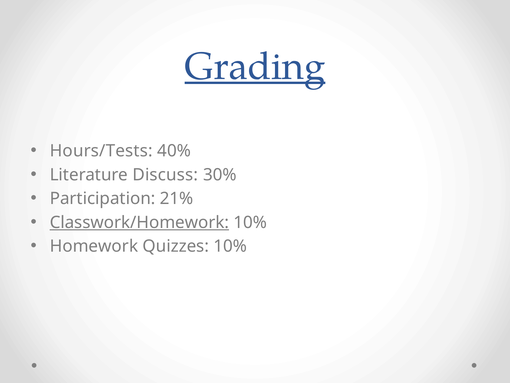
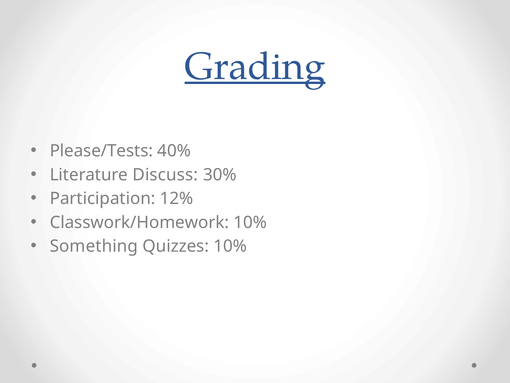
Hours/Tests: Hours/Tests -> Please/Tests (101, 151)
21%: 21% -> 12% (177, 198)
Classwork/Homework underline: present -> none (139, 222)
Homework: Homework -> Something (94, 246)
